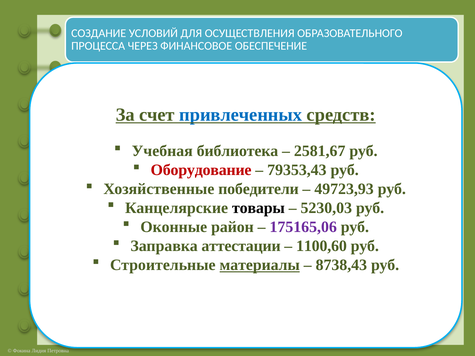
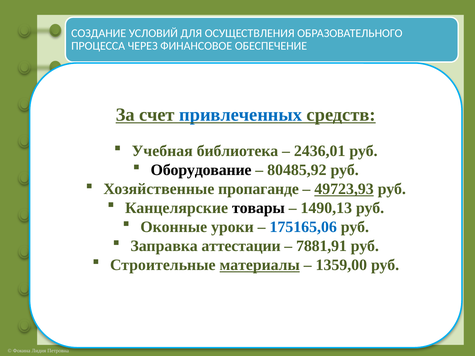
2581,67: 2581,67 -> 2436,01 (320, 151)
Оборудование colour: red -> black (201, 170)
79353,43: 79353,43 -> 80485,92 (297, 170)
победители: победители -> пропаганде (259, 189)
49723,93 underline: none -> present (344, 189)
5230,03: 5230,03 -> 1490,13 (326, 208)
район: район -> уроки (232, 227)
175165,06 colour: purple -> blue (303, 227)
1100,60: 1100,60 -> 7881,91 (322, 246)
8738,43: 8738,43 -> 1359,00 (341, 265)
